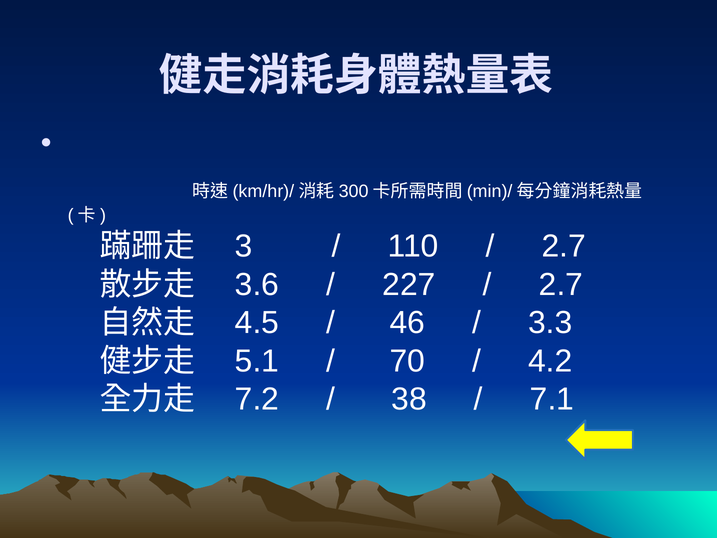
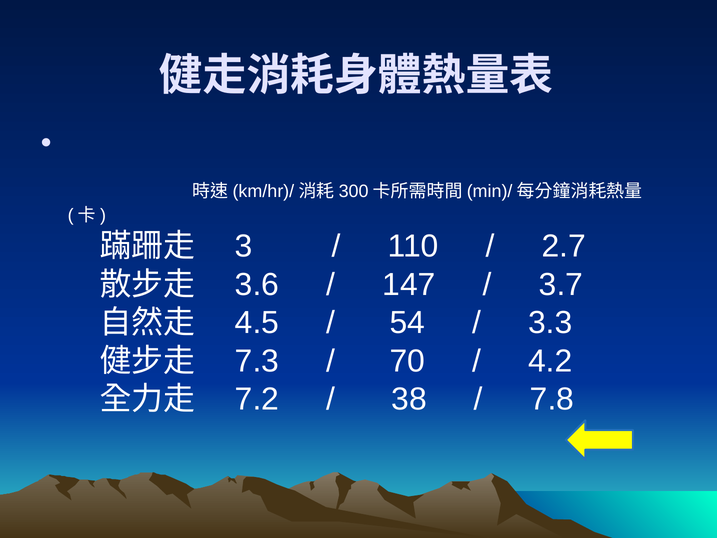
227: 227 -> 147 (409, 284)
2.7: 2.7 -> 3.7 (561, 284)
46: 46 -> 54 (407, 323)
5.1: 5.1 -> 7.3 (257, 361)
7.1: 7.1 -> 7.8 (552, 399)
